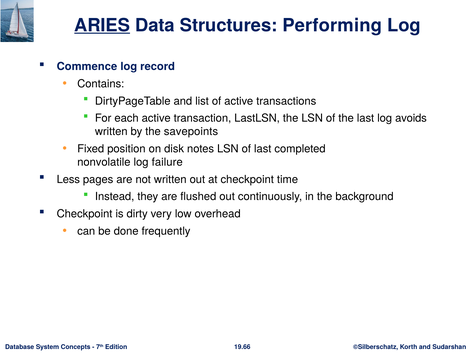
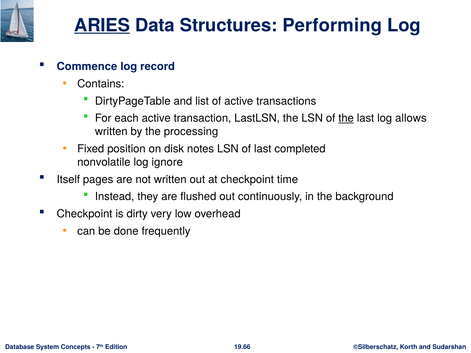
the underline: none -> present (346, 118)
avoids: avoids -> allows (411, 118)
savepoints: savepoints -> processing (191, 132)
failure: failure -> ignore (167, 162)
Less: Less -> Itself (68, 180)
